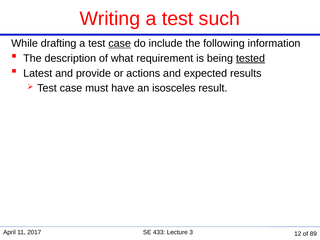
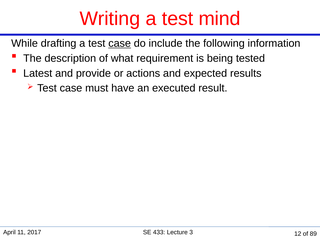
such: such -> mind (219, 19)
tested underline: present -> none (250, 58)
isosceles: isosceles -> executed (174, 88)
